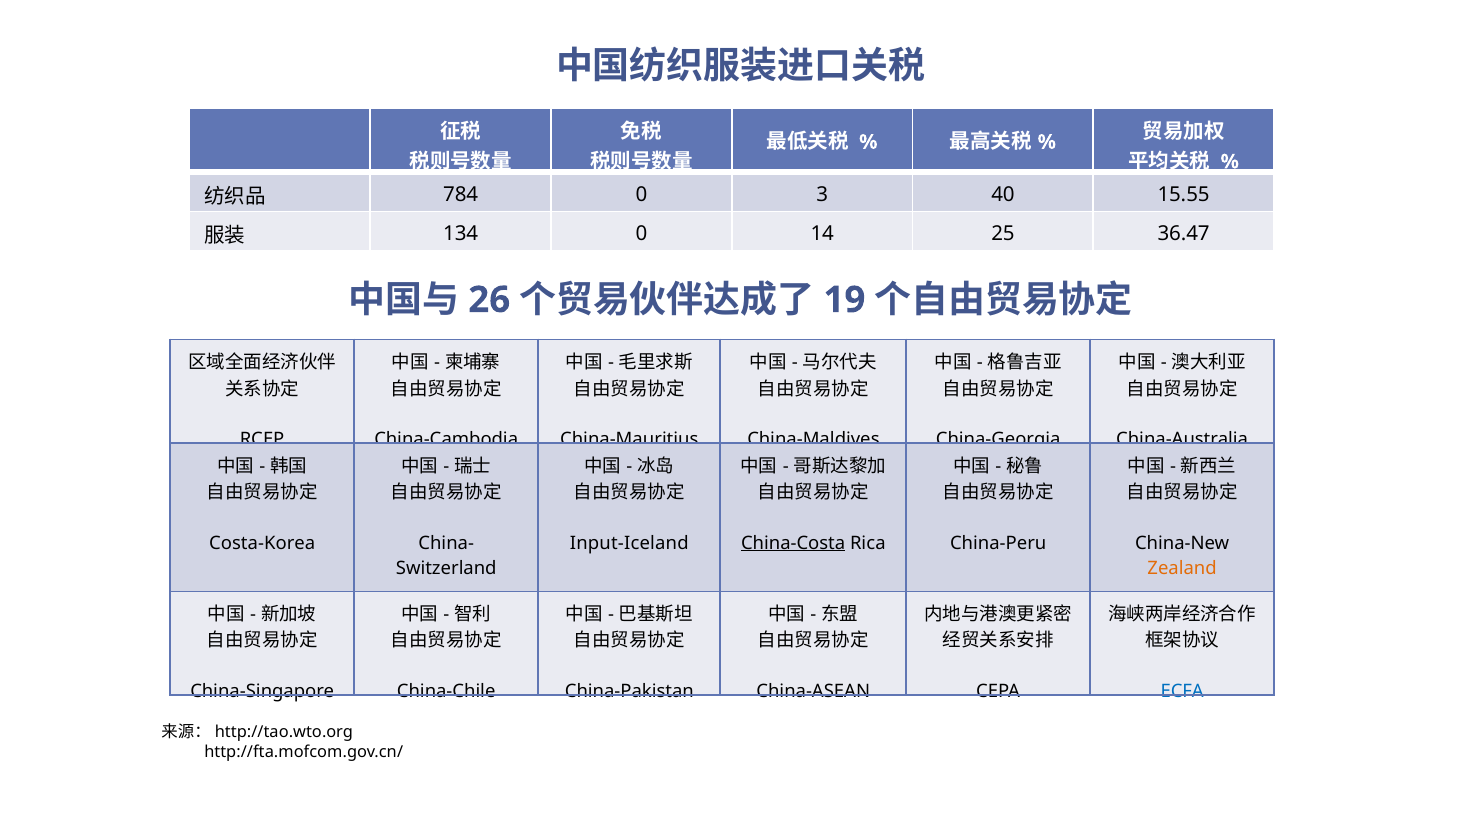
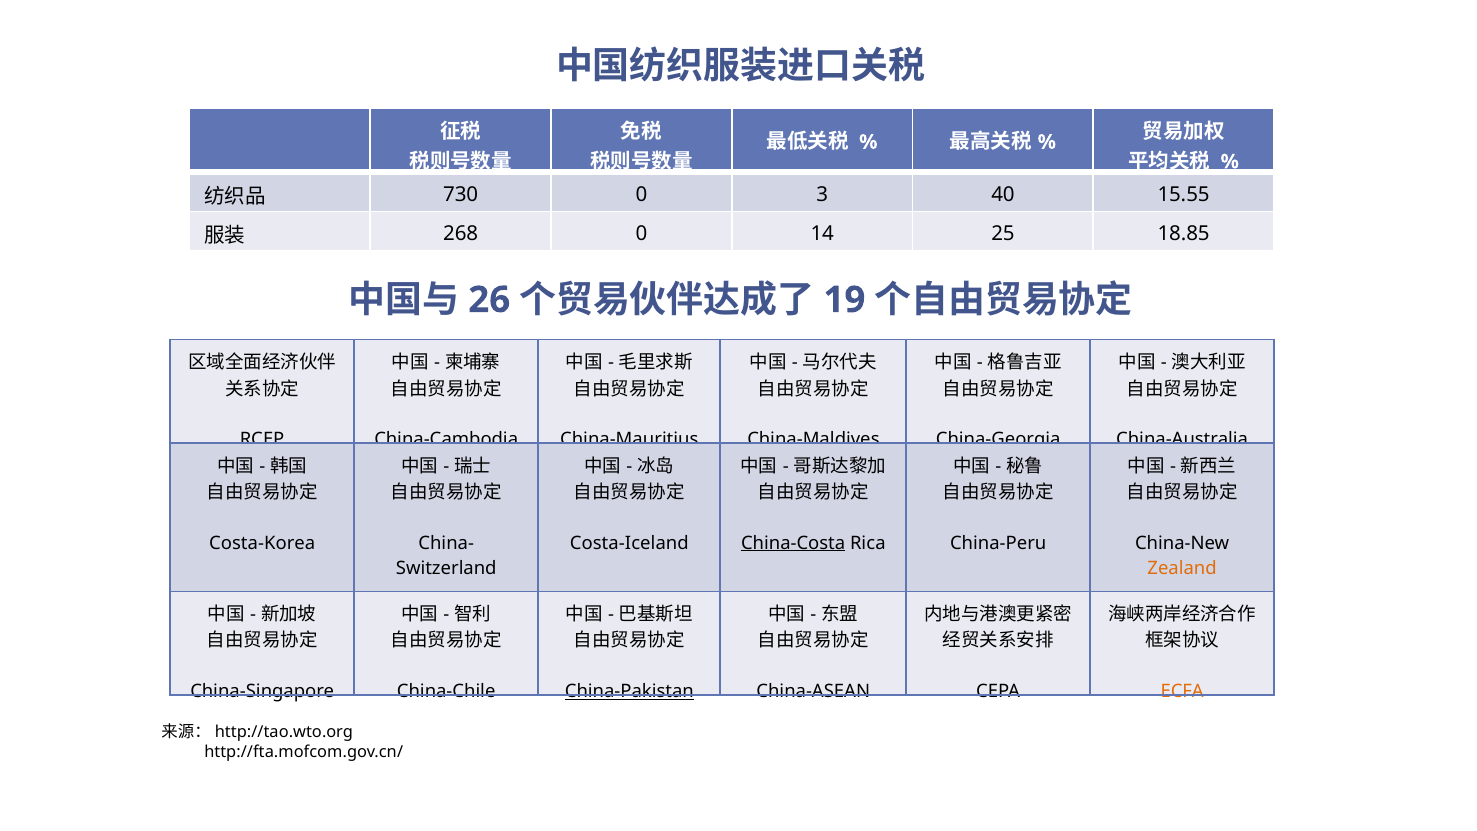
784: 784 -> 730 (461, 195)
134: 134 -> 268 (461, 234)
36.47: 36.47 -> 18.85 (1184, 234)
Input-Iceland: Input-Iceland -> Costa-Iceland (629, 543)
China-Pakistan underline: none -> present (629, 691)
ECFA colour: blue -> orange (1182, 691)
